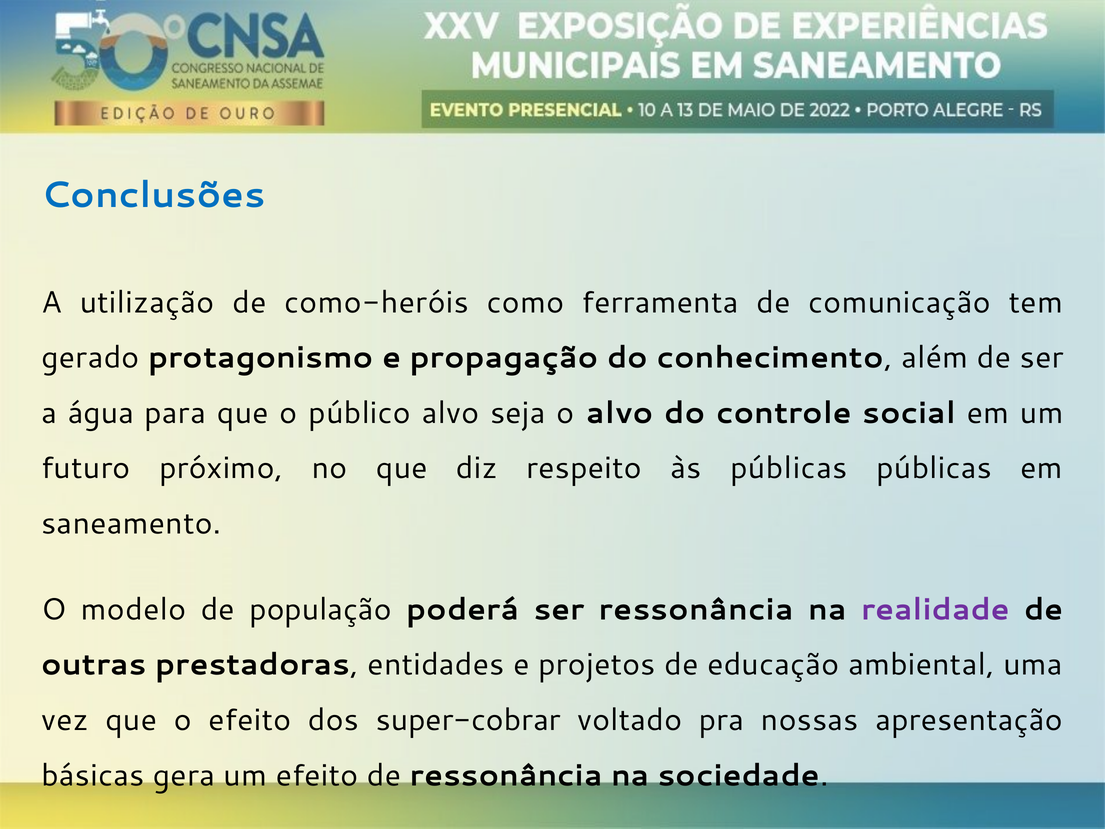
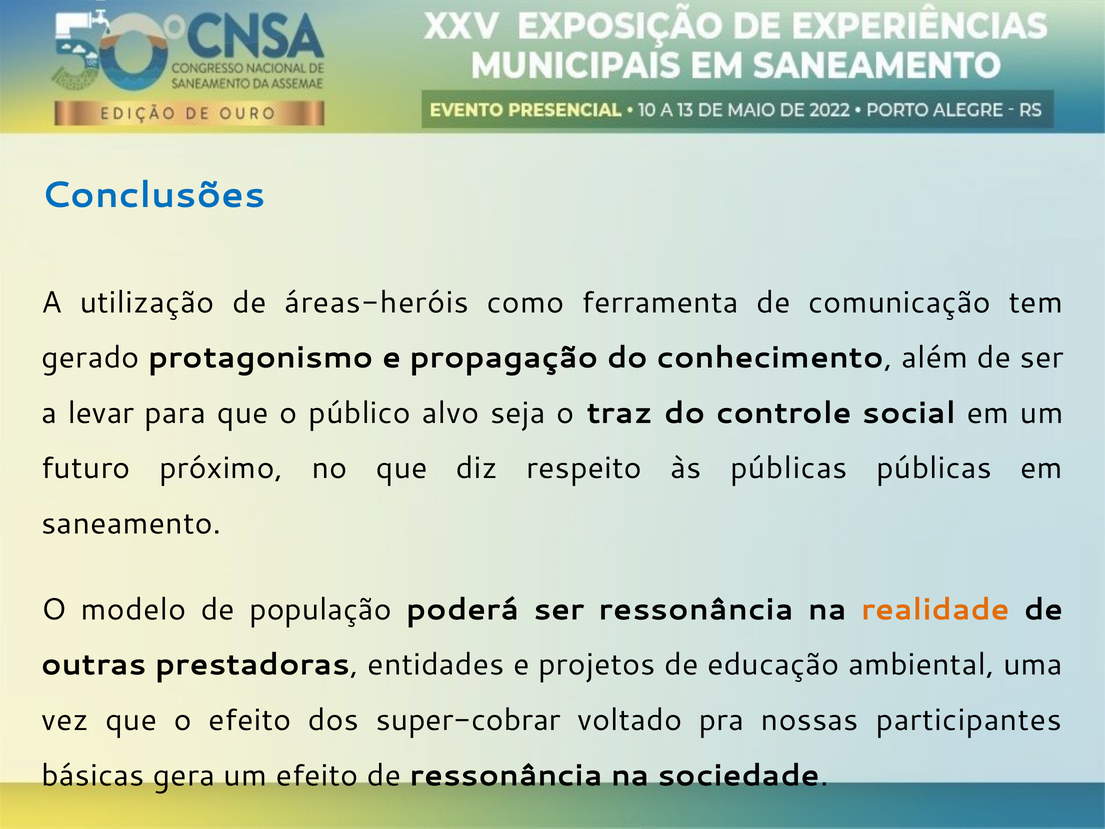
como-heróis: como-heróis -> áreas-heróis (377, 302)
água: água -> levar (101, 413)
o alvo: alvo -> traz (620, 413)
realidade colour: purple -> orange (935, 609)
apresentação: apresentação -> participantes (969, 720)
